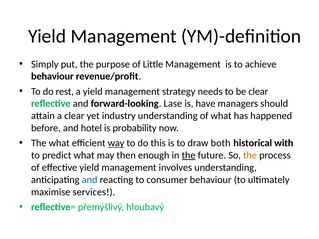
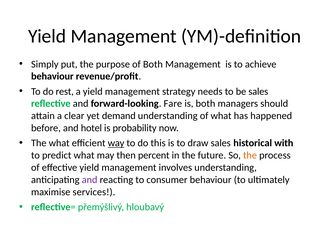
of Little: Little -> Both (153, 64)
be clear: clear -> sales (258, 92)
Lase: Lase -> Fare (173, 104)
is have: have -> both (205, 104)
industry: industry -> demand (119, 116)
draw both: both -> sales (221, 143)
enough: enough -> percent (154, 155)
the underline: present -> none (189, 155)
and colour: blue -> purple (90, 180)
